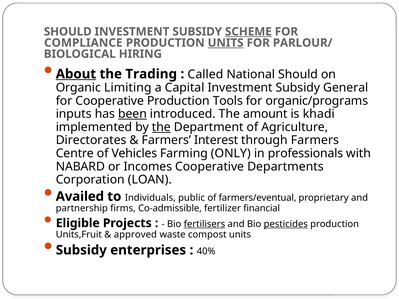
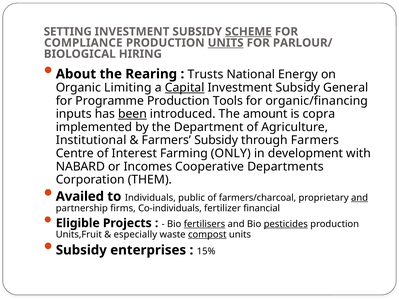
SHOULD: SHOULD -> SETTING (68, 32)
About underline: present -> none (76, 74)
Trading: Trading -> Rearing (151, 74)
Called: Called -> Trusts (206, 74)
National Should: Should -> Energy (298, 74)
Capital underline: none -> present (185, 88)
for Cooperative: Cooperative -> Programme (110, 101)
organic/programs: organic/programs -> organic/financing (317, 101)
khadi: khadi -> copra (319, 114)
the underline: present -> none (161, 127)
Directorates: Directorates -> Institutional (91, 140)
Farmers Interest: Interest -> Subsidy (216, 140)
Vehicles: Vehicles -> Interest (134, 153)
professionals: professionals -> development (306, 153)
LOAN: LOAN -> THEM (150, 180)
farmers/eventual: farmers/eventual -> farmers/charcoal (257, 198)
and underline: none -> present (360, 198)
Co-admissible: Co-admissible -> Co-individuals (170, 208)
approved: approved -> especially (135, 235)
compost underline: none -> present (207, 235)
40%: 40% -> 15% (206, 252)
